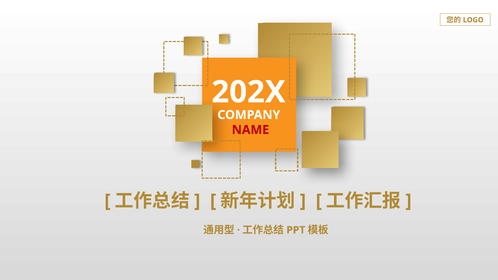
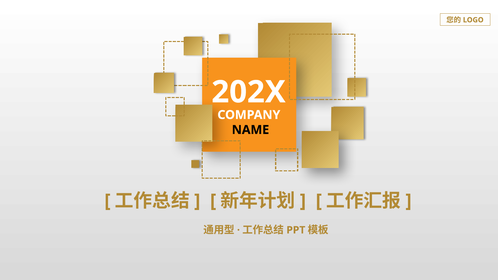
NAME colour: red -> black (250, 130)
